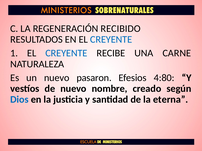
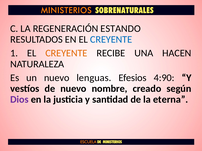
RECIBIDO: RECIBIDO -> ESTANDO (121, 29)
CREYENTE colour: blue -> orange (66, 53)
CARNE: CARNE -> HACEN (177, 53)
pasaron: pasaron -> lenguas (94, 78)
4:80: 4:80 -> 4:90 (164, 78)
Dios colour: blue -> purple (19, 100)
